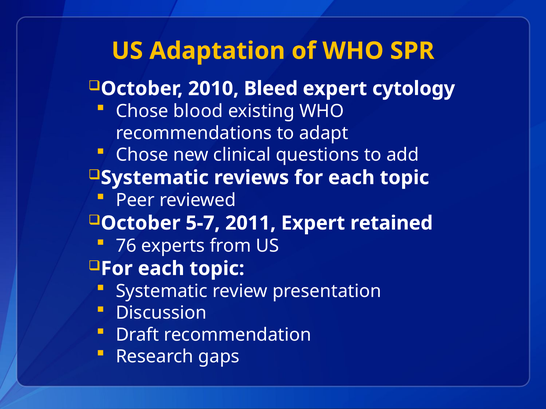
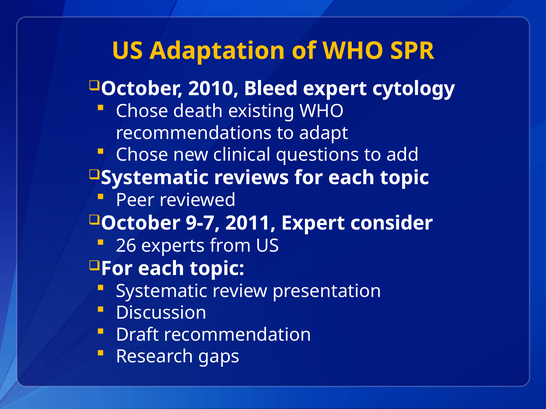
blood: blood -> death (198, 111)
5-7: 5-7 -> 9-7 (203, 223)
retained: retained -> consider (392, 223)
76: 76 -> 26 (126, 246)
